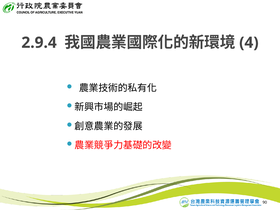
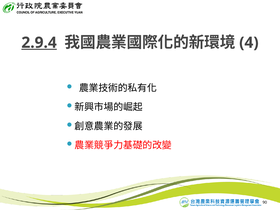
2.9.4 underline: none -> present (39, 43)
